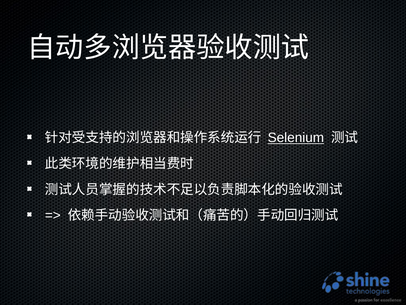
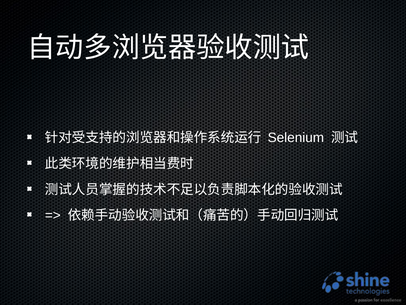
Selenium underline: present -> none (296, 138)
